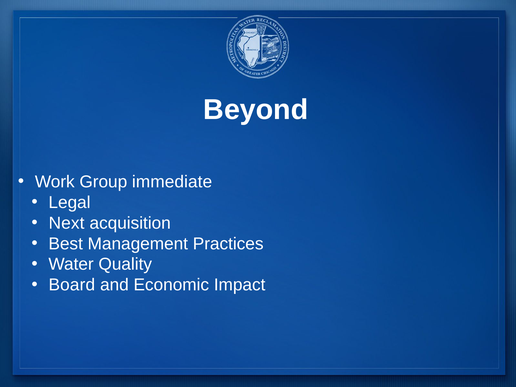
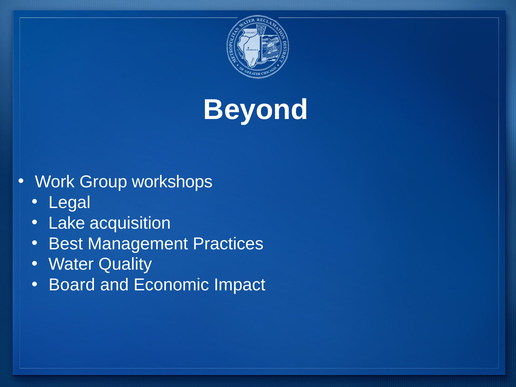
immediate: immediate -> workshops (172, 182)
Next: Next -> Lake (67, 223)
